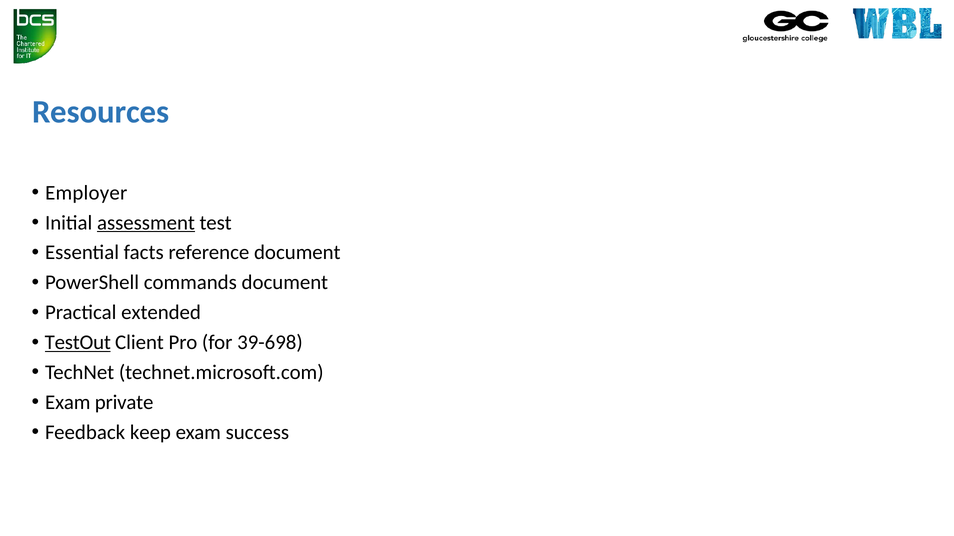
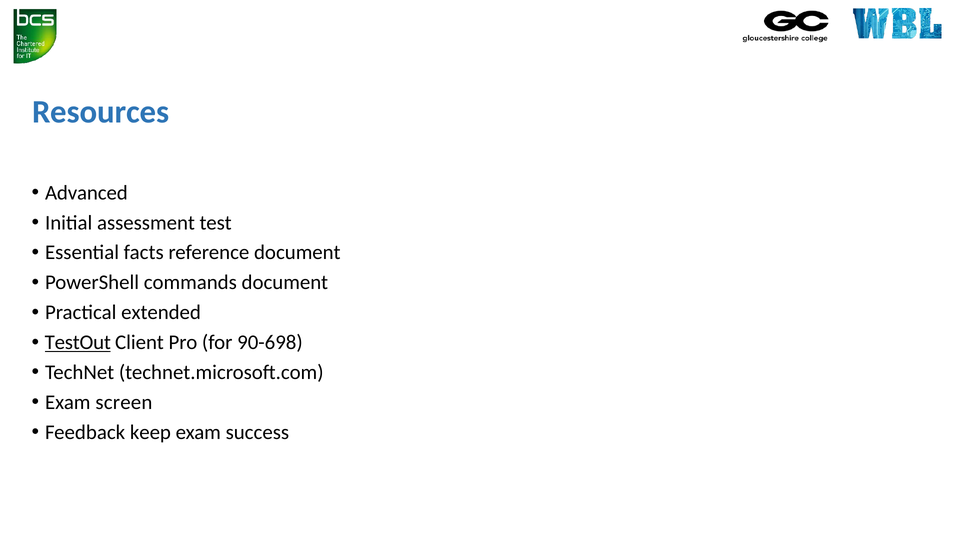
Employer: Employer -> Advanced (86, 193)
assessment underline: present -> none (146, 223)
39-698: 39-698 -> 90-698 (270, 343)
private: private -> screen (124, 403)
